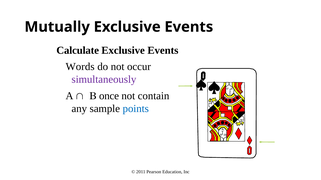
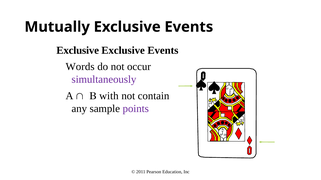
Calculate: Calculate -> Exclusive (78, 50)
once: once -> with (109, 96)
points colour: blue -> purple (136, 109)
